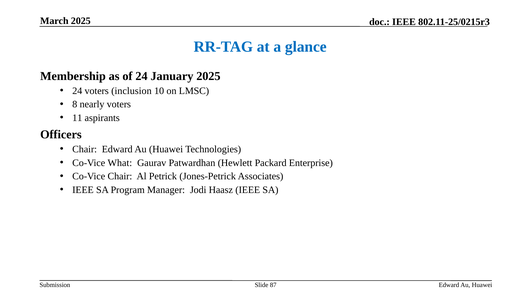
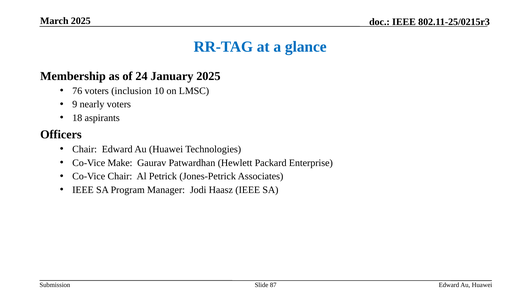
24: 24 -> 76 (77, 91)
8: 8 -> 9 (75, 104)
11: 11 -> 18 (77, 118)
What: What -> Make (120, 162)
